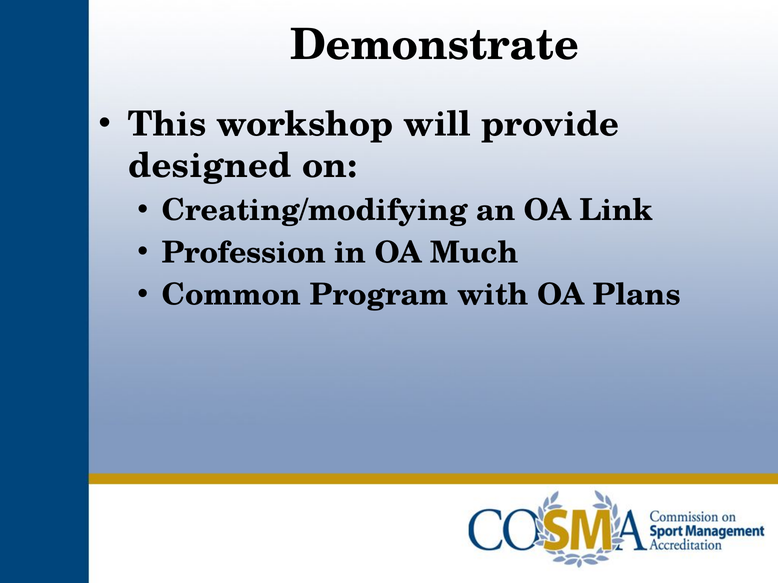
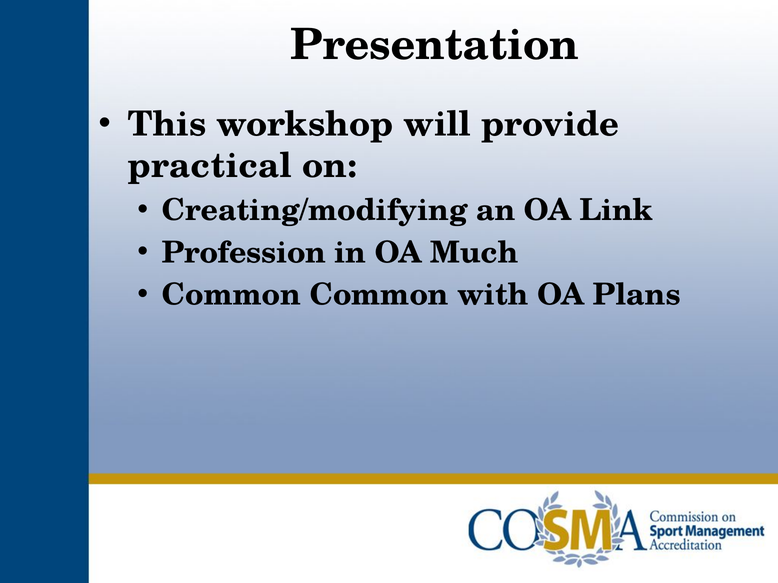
Demonstrate: Demonstrate -> Presentation (434, 45)
designed: designed -> practical (210, 166)
Common Program: Program -> Common (379, 295)
